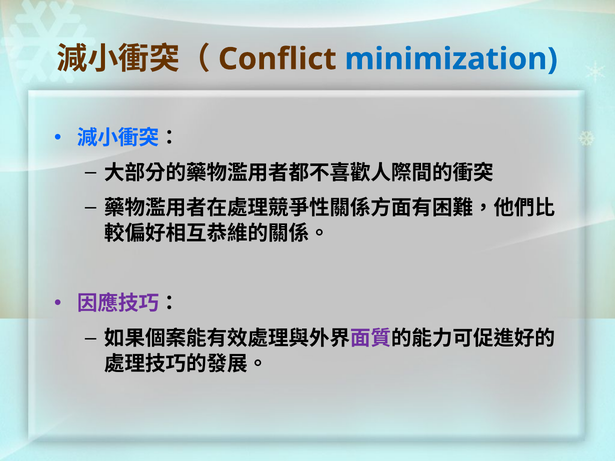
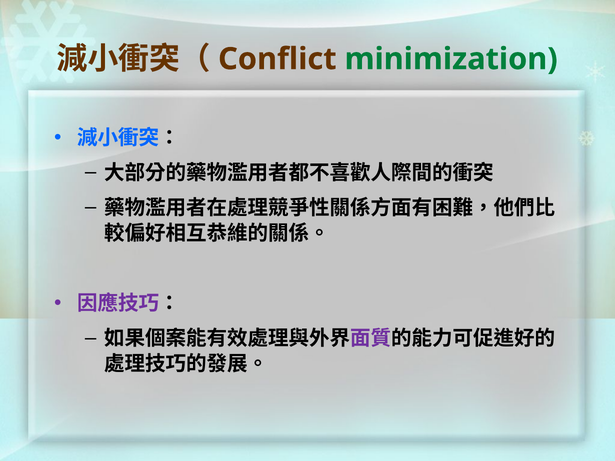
minimization colour: blue -> green (451, 59)
